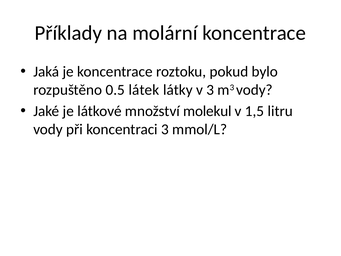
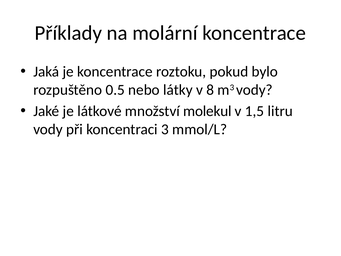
látek: látek -> nebo (144, 90)
v 3: 3 -> 8 (210, 90)
